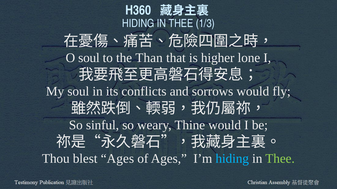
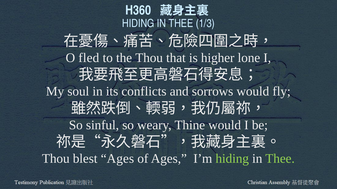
O soul: soul -> fled (89, 58)
the Than: Than -> Thou (149, 58)
hiding colour: light blue -> light green (232, 159)
